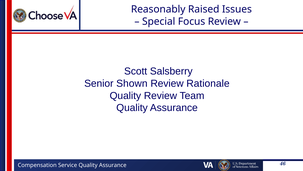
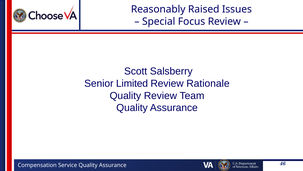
Shown: Shown -> Limited (132, 83)
